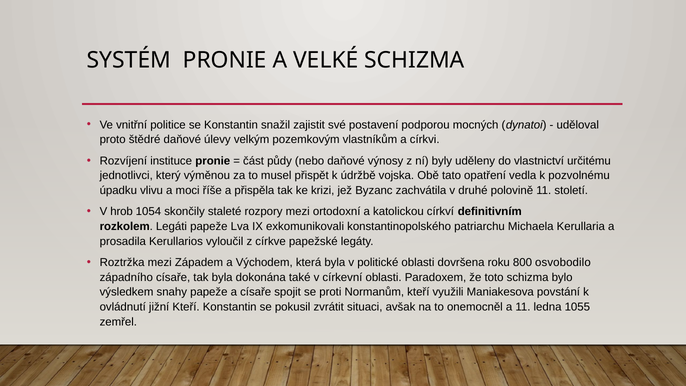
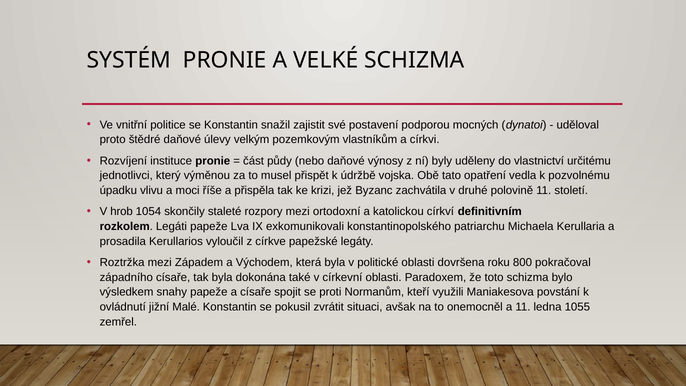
osvobodilo: osvobodilo -> pokračoval (563, 262)
jižní Kteří: Kteří -> Malé (186, 307)
